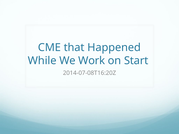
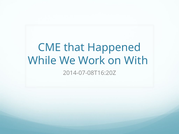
Start: Start -> With (136, 61)
